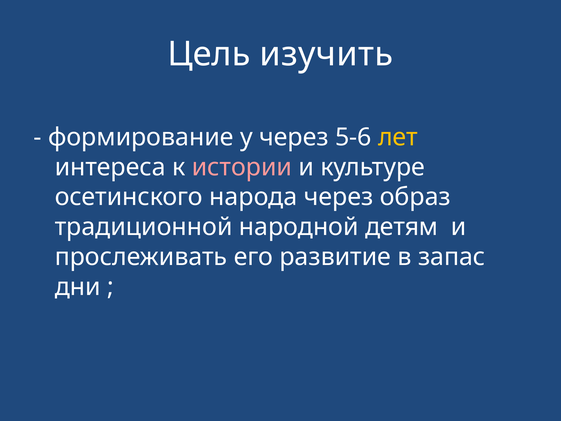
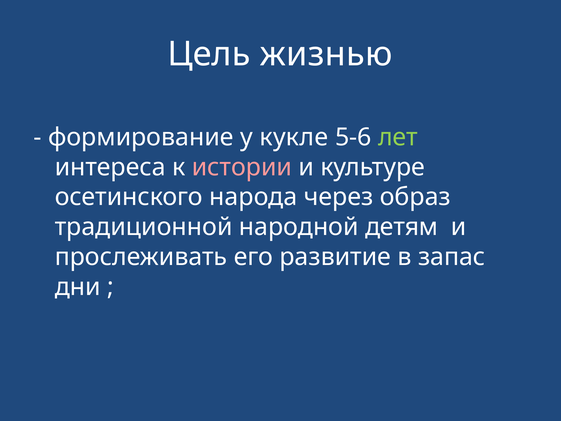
изучить: изучить -> жизнью (326, 54)
у через: через -> кукле (294, 137)
лет colour: yellow -> light green (398, 137)
